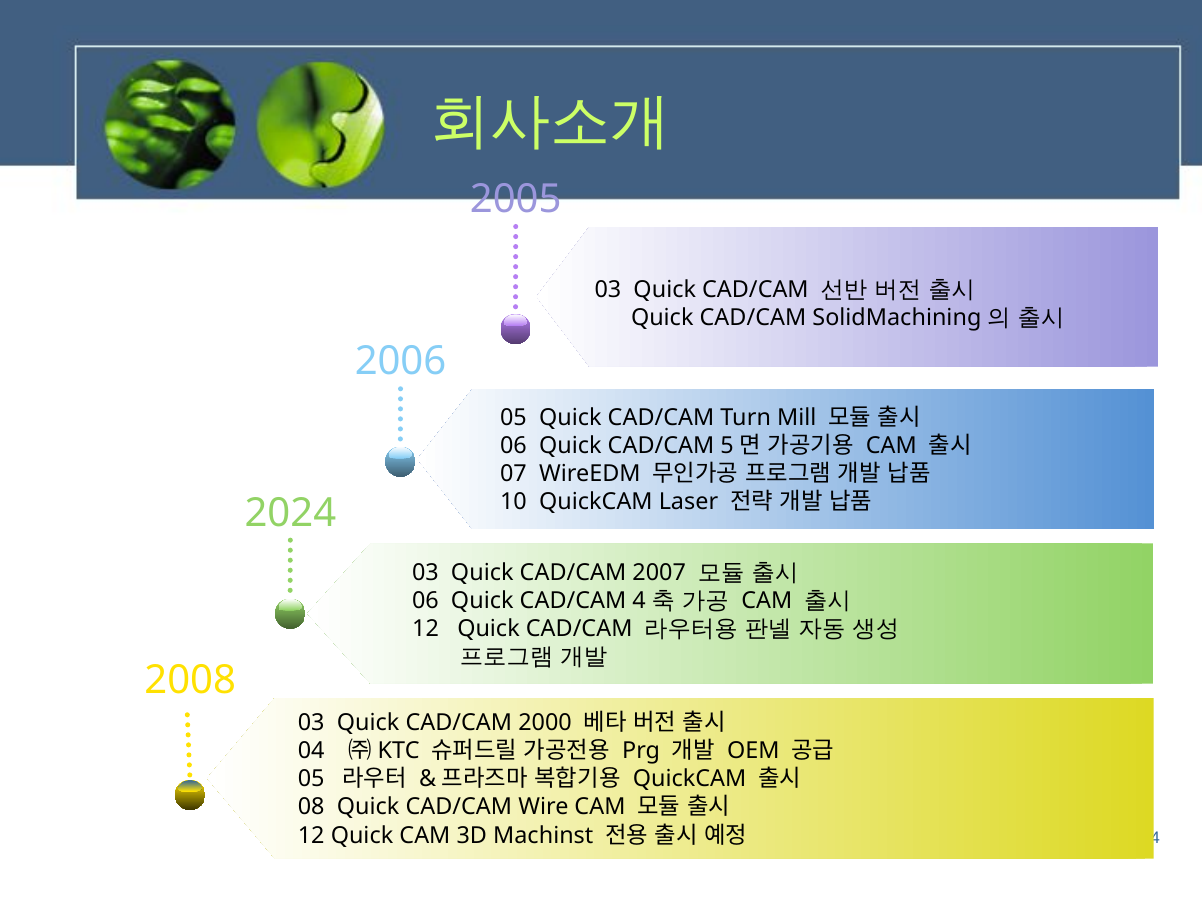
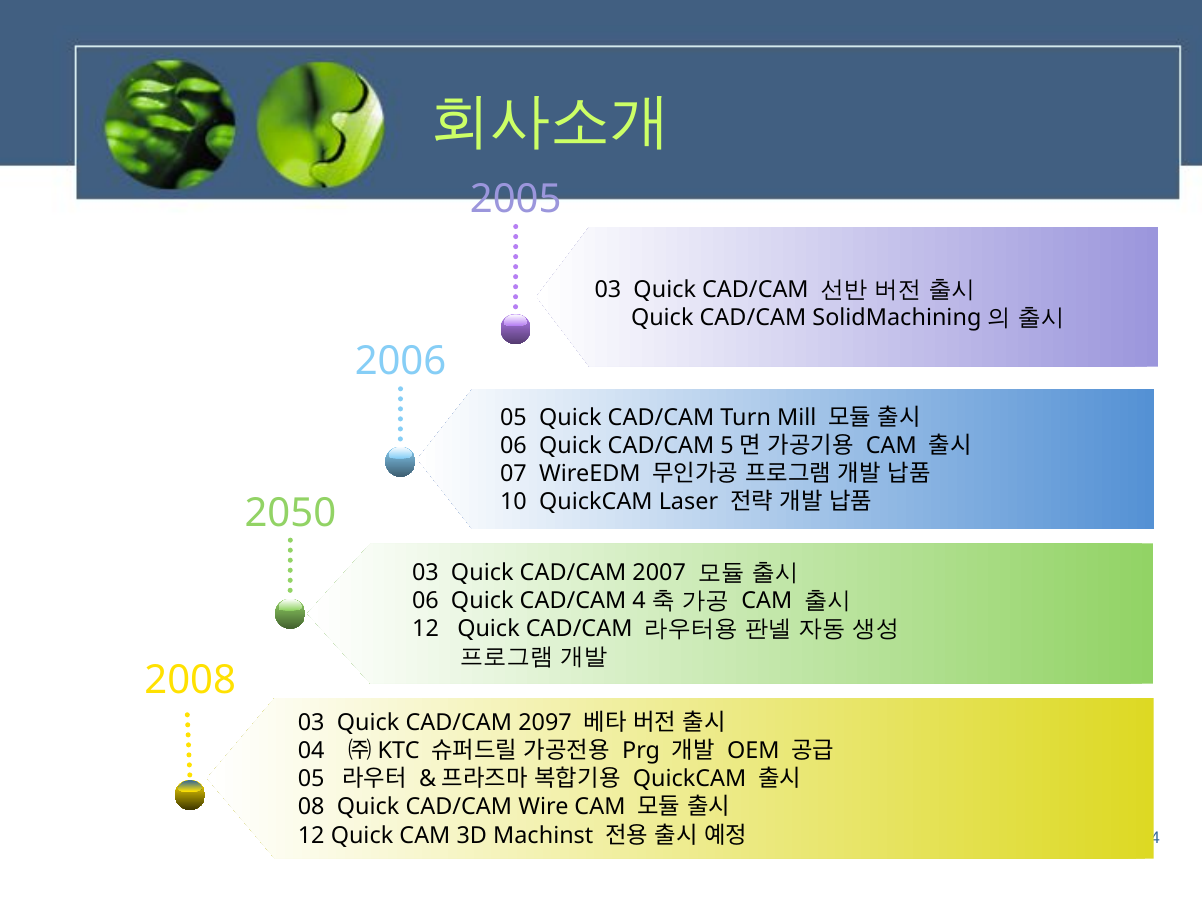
2024: 2024 -> 2050 (290, 513)
2000: 2000 -> 2097 (545, 724)
